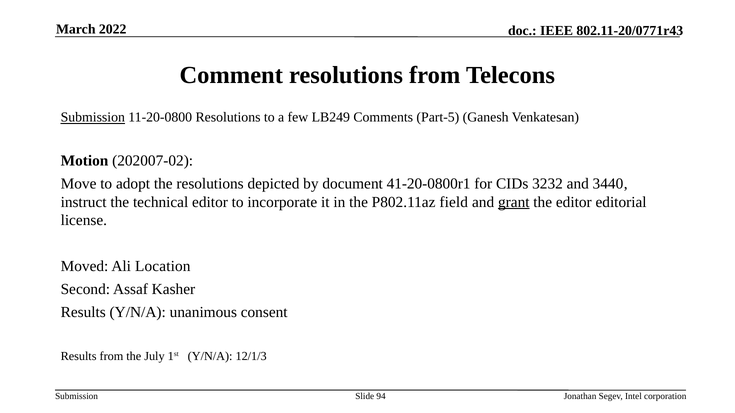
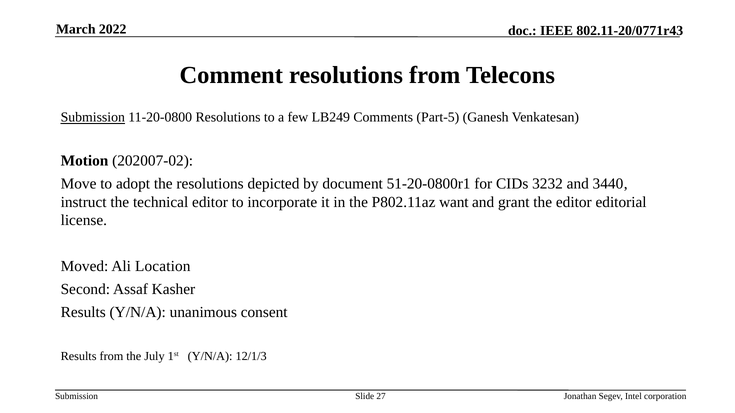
41-20-0800r1: 41-20-0800r1 -> 51-20-0800r1 (429, 184)
field: field -> want (454, 202)
grant underline: present -> none (514, 202)
94: 94 -> 27 (381, 397)
